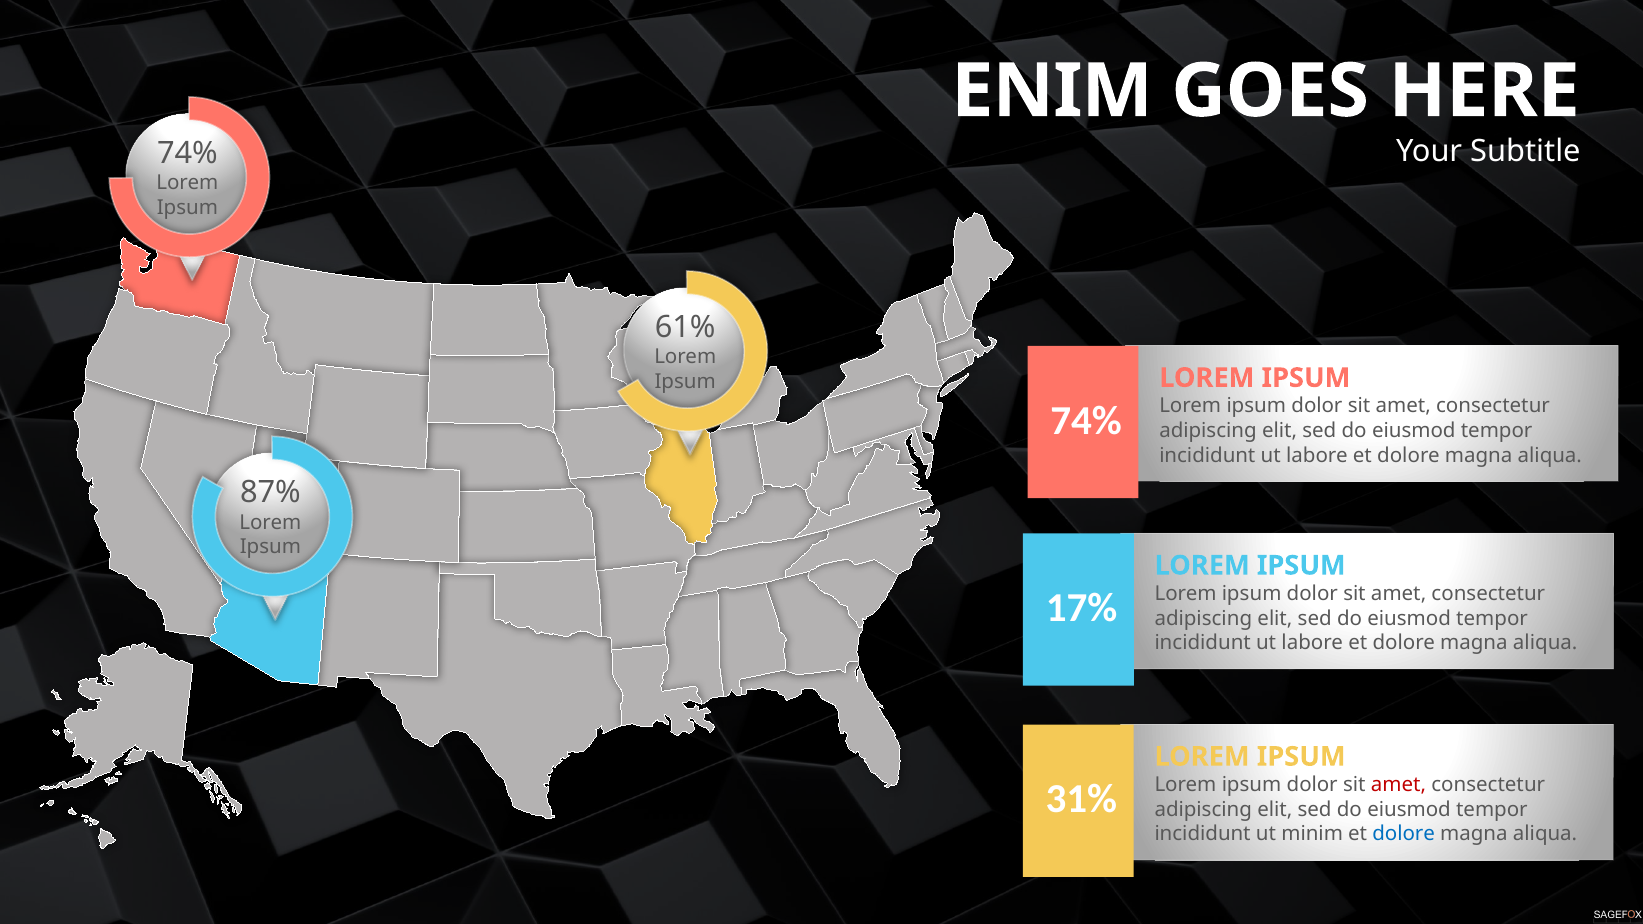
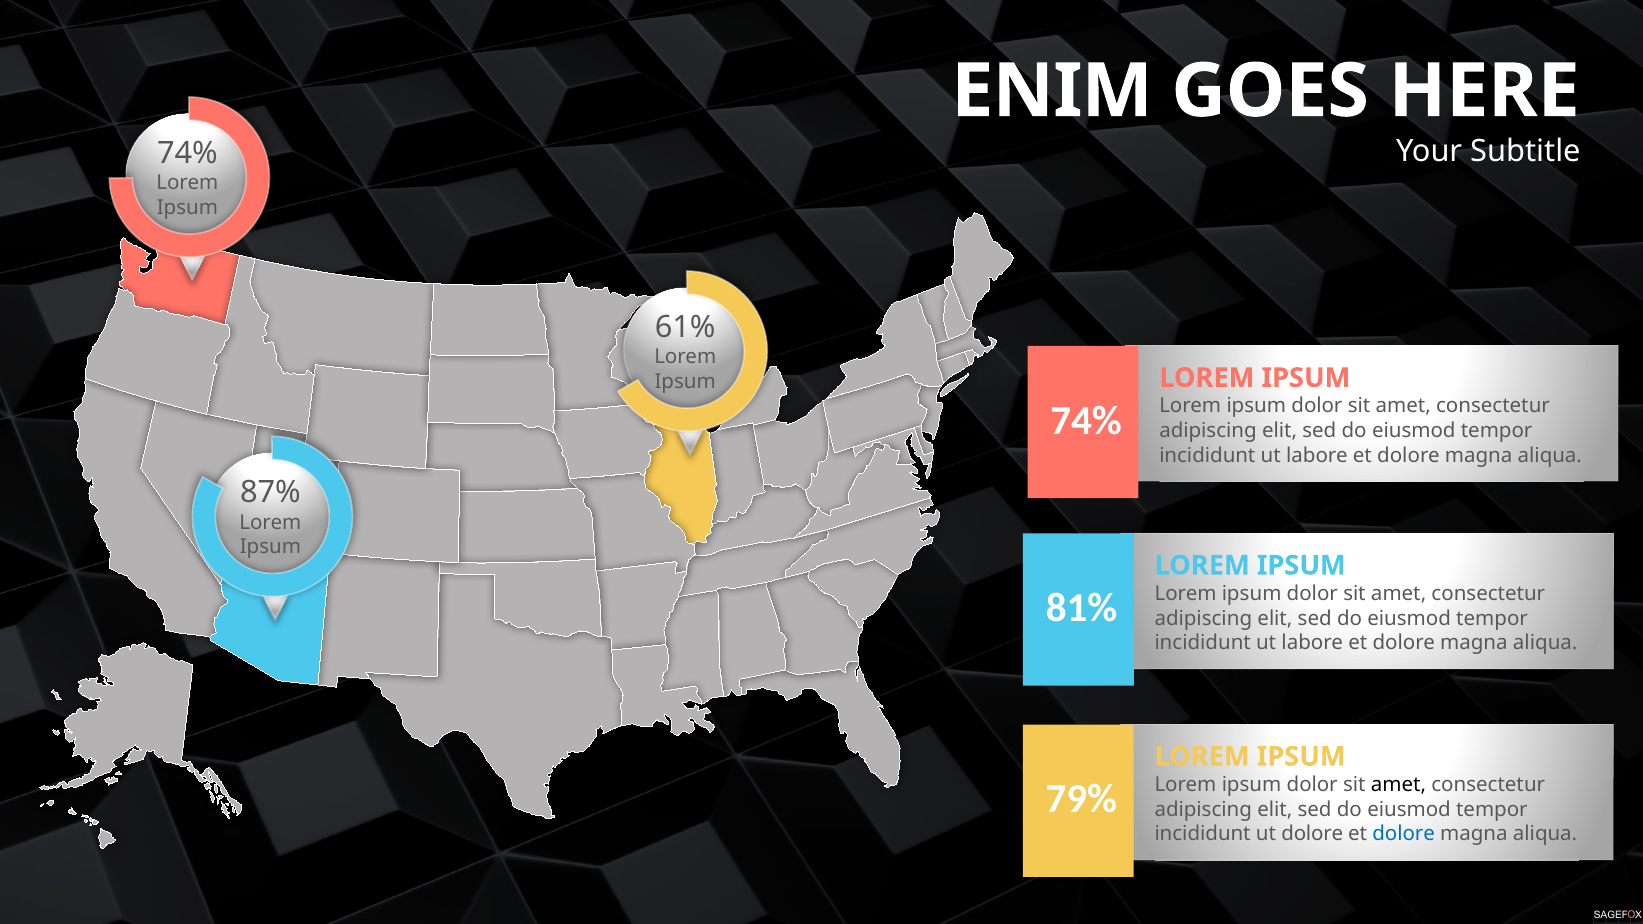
17%: 17% -> 81% (1081, 608)
amet colour: red -> black (1398, 785)
31%: 31% -> 79% (1081, 799)
ut minim: minim -> dolore (1312, 834)
